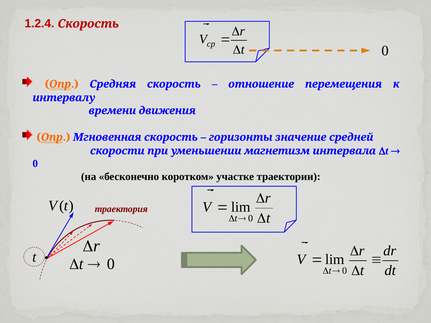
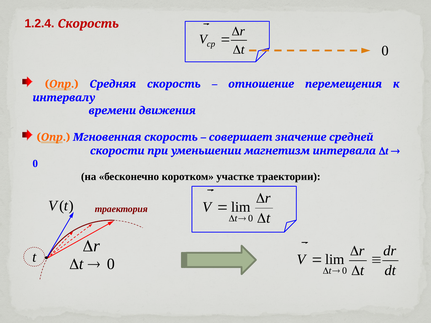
горизонты: горизонты -> совершает (241, 137)
